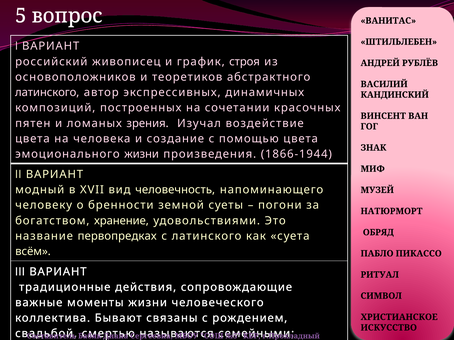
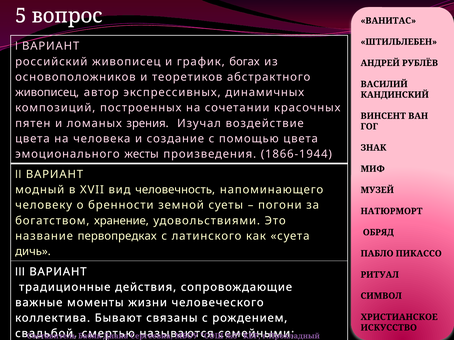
строя: строя -> богах (245, 62)
латинского: латинского -> живописец (47, 93)
эмоционального жизни: жизни -> жесты (142, 154)
всём: всём -> дичь (33, 252)
